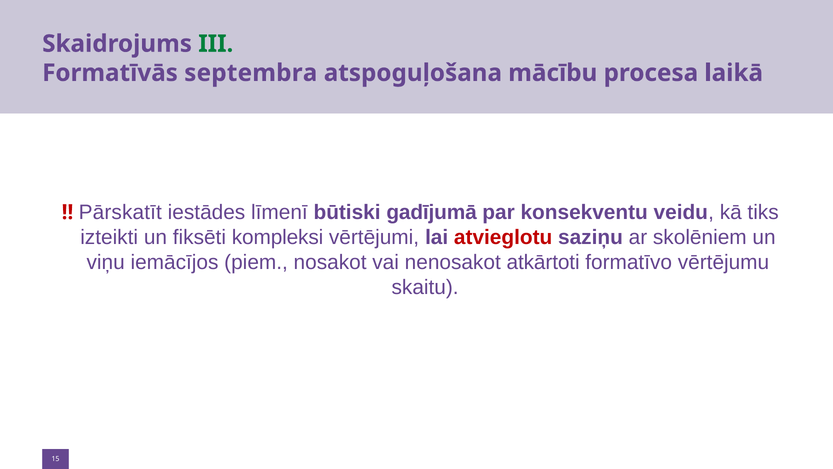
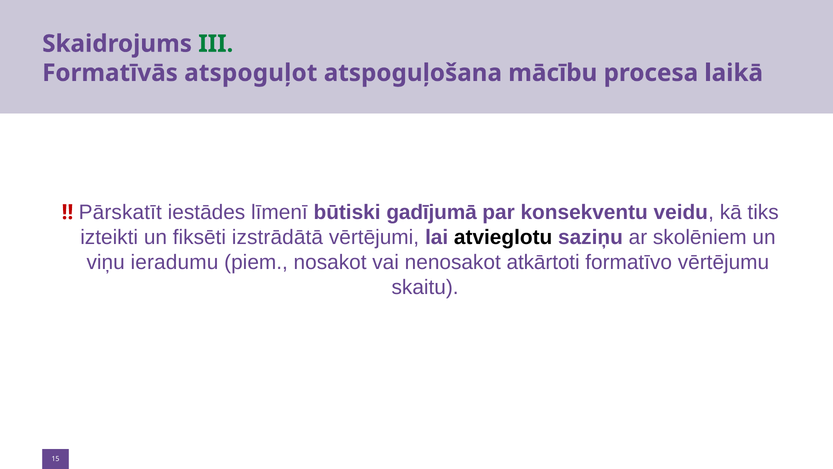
septembra: septembra -> atspoguļot (251, 73)
kompleksi: kompleksi -> izstrādātā (277, 237)
atvieglotu colour: red -> black (503, 237)
iemācījos: iemācījos -> ieradumu (174, 262)
